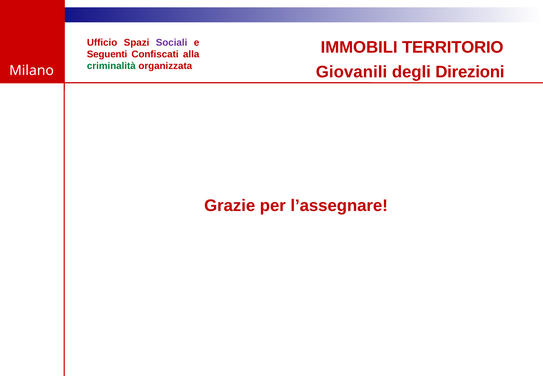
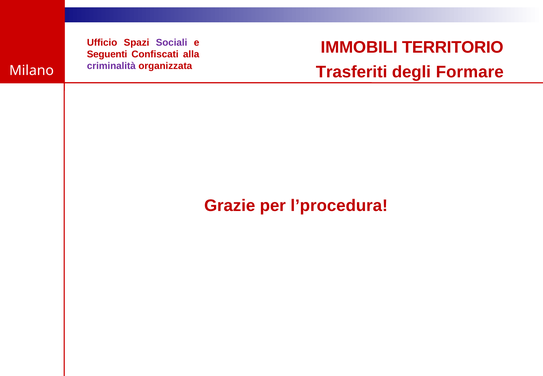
criminalità colour: green -> purple (111, 66)
Giovanili: Giovanili -> Trasferiti (352, 72)
Direzioni: Direzioni -> Formare (470, 72)
l’assegnare: l’assegnare -> l’procedura (339, 206)
